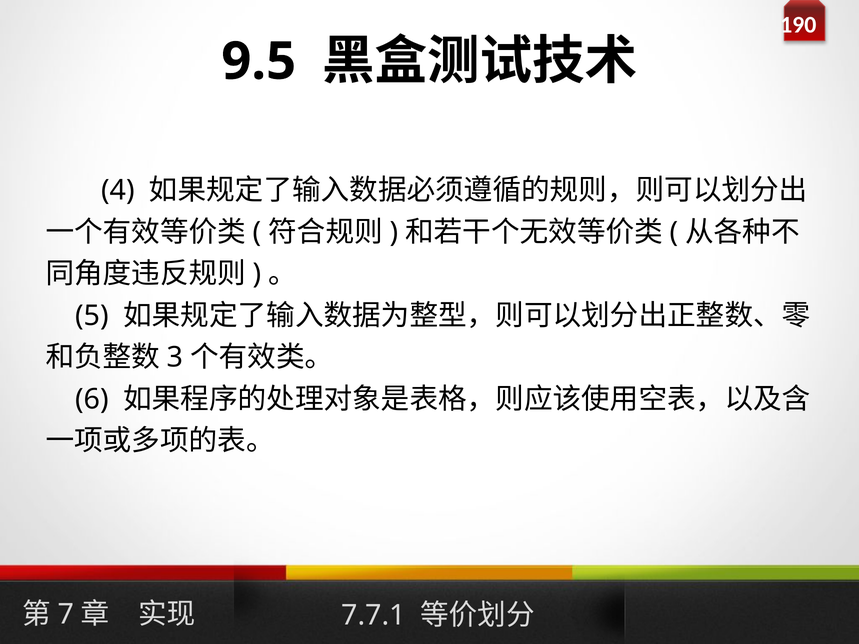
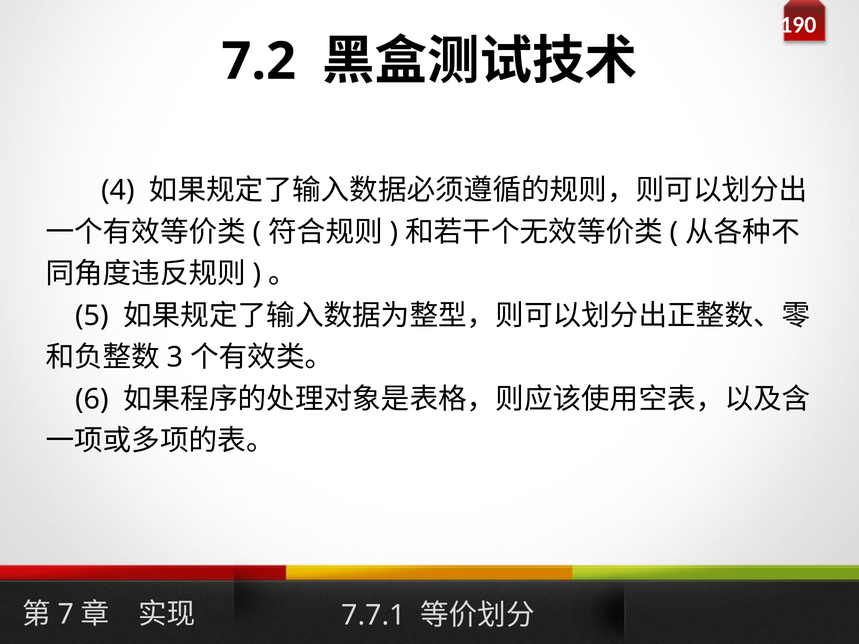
9.5: 9.5 -> 7.2 (259, 62)
